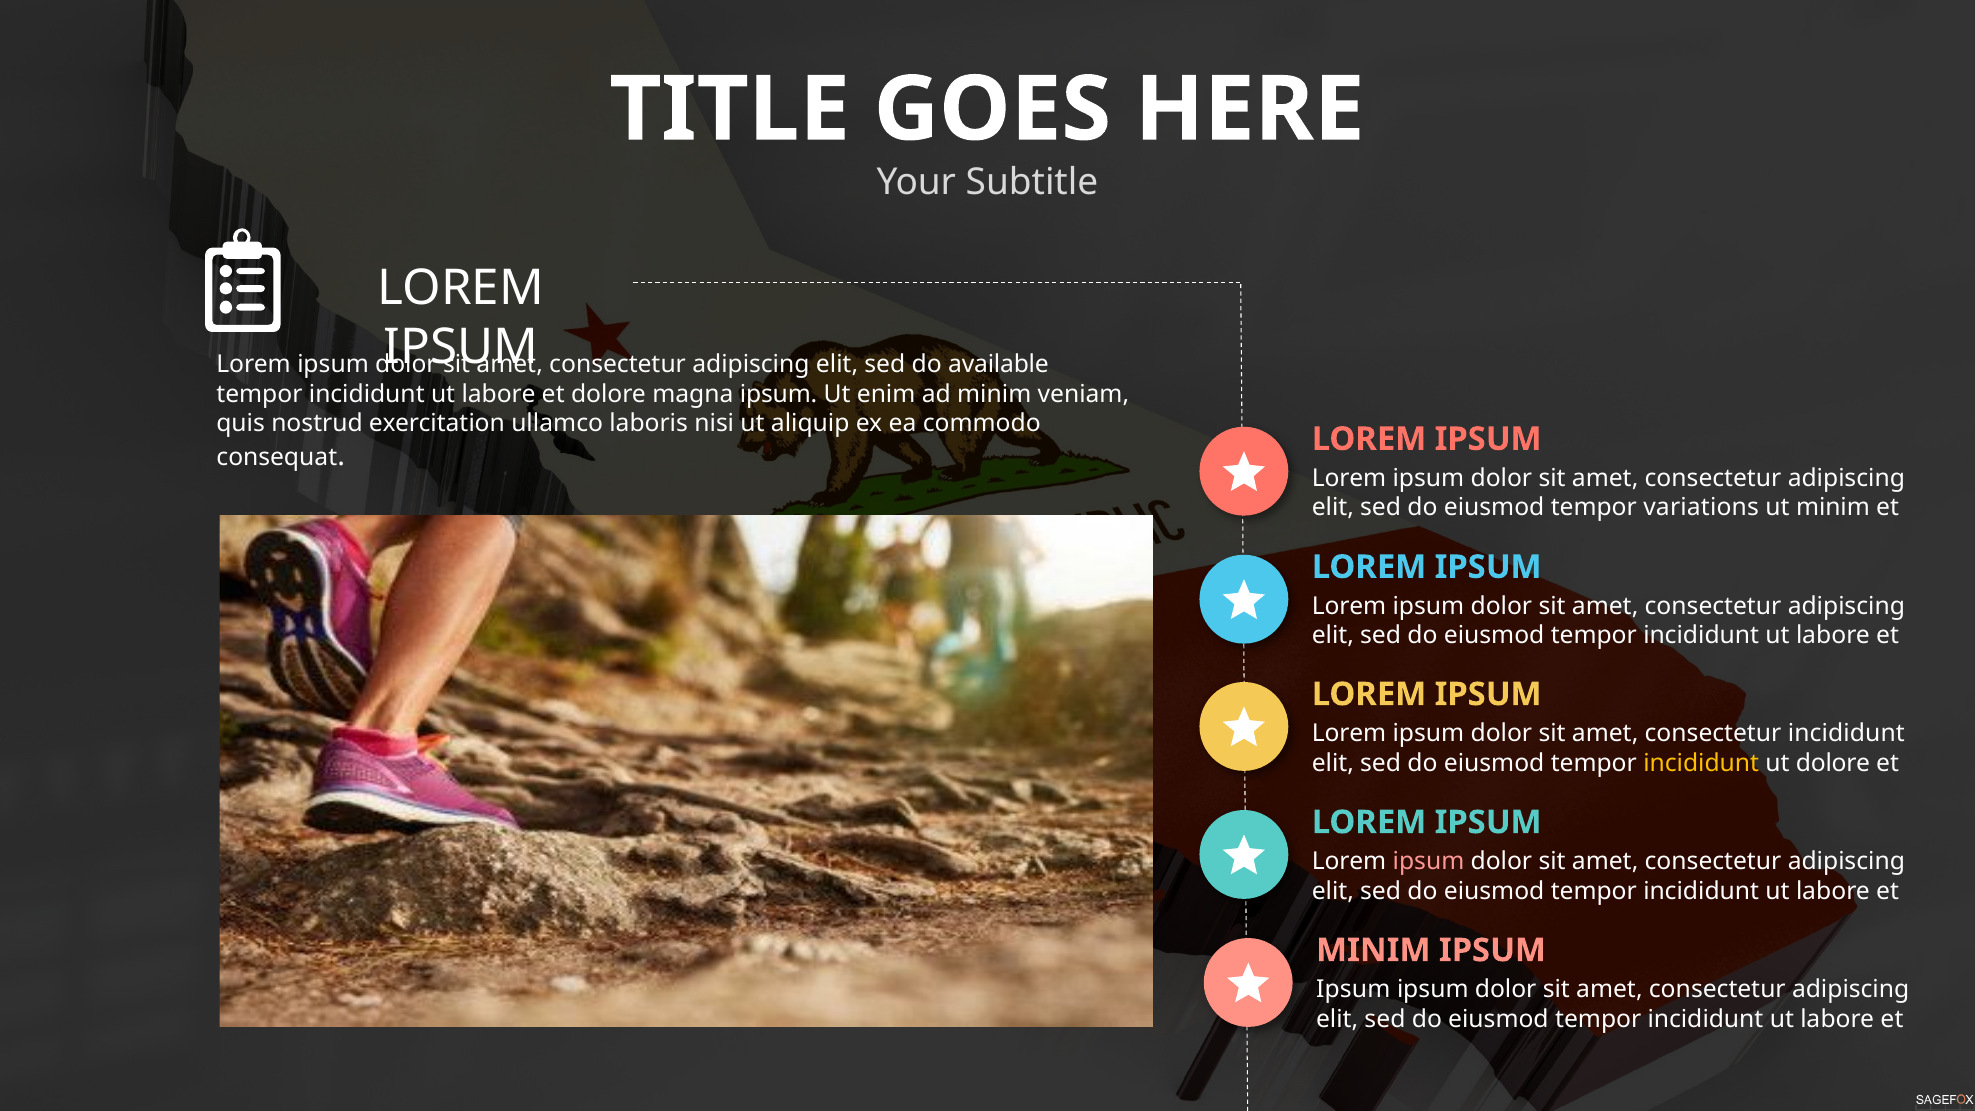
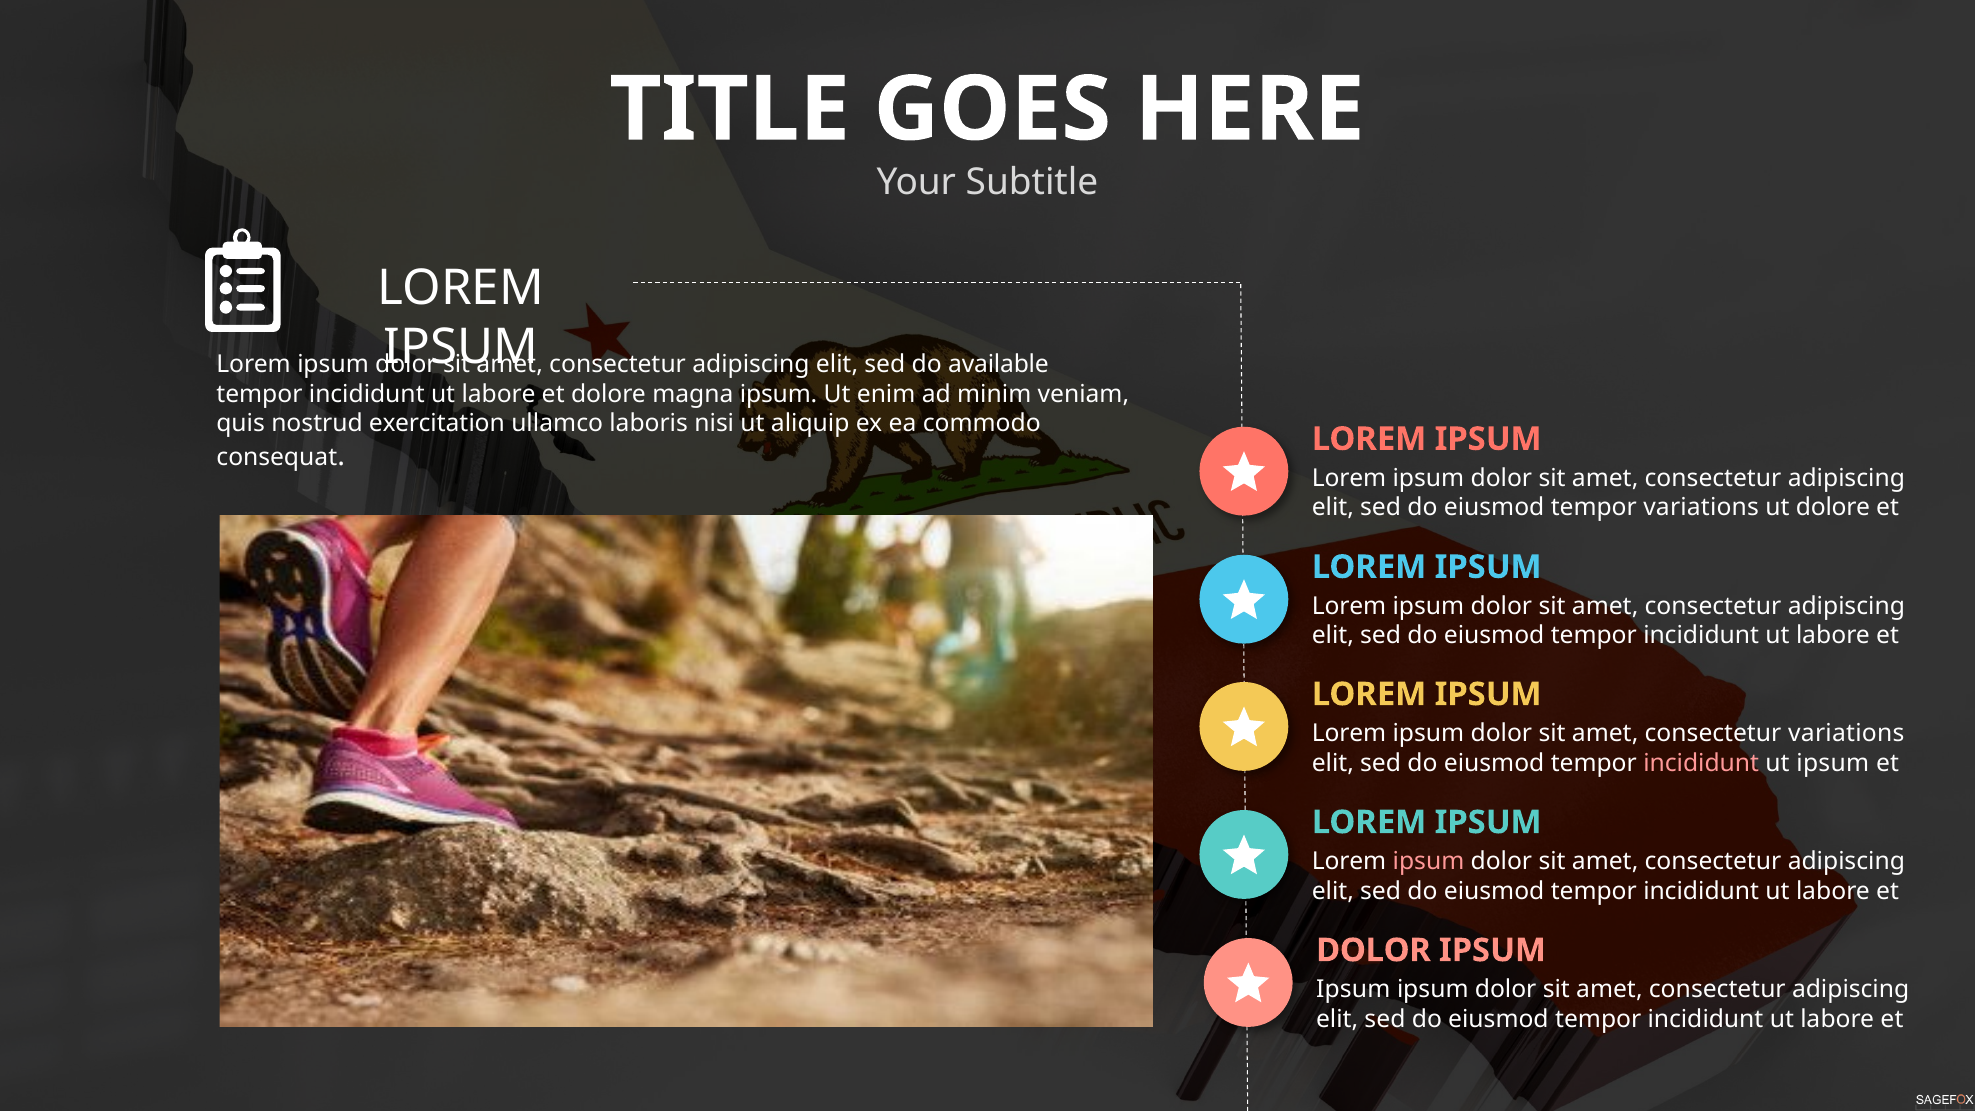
ut minim: minim -> dolore (1833, 508)
consectetur incididunt: incididunt -> variations (1846, 733)
incididunt colour: yellow -> pink (1701, 763)
ut dolore: dolore -> ipsum (1833, 763)
MINIM: MINIM -> DOLOR (1374, 950)
